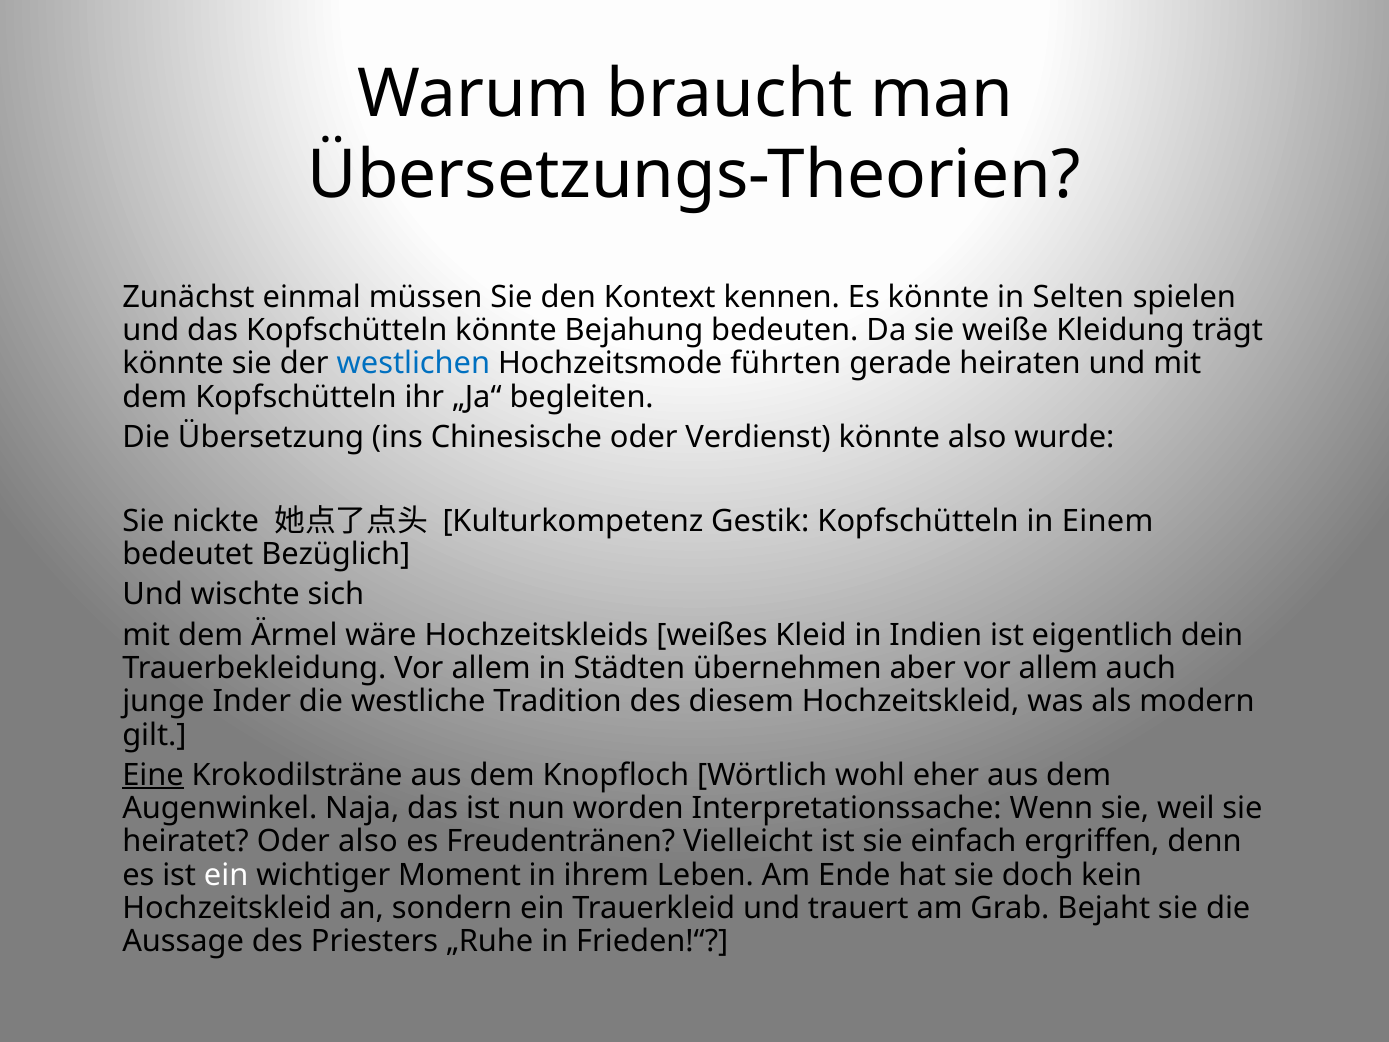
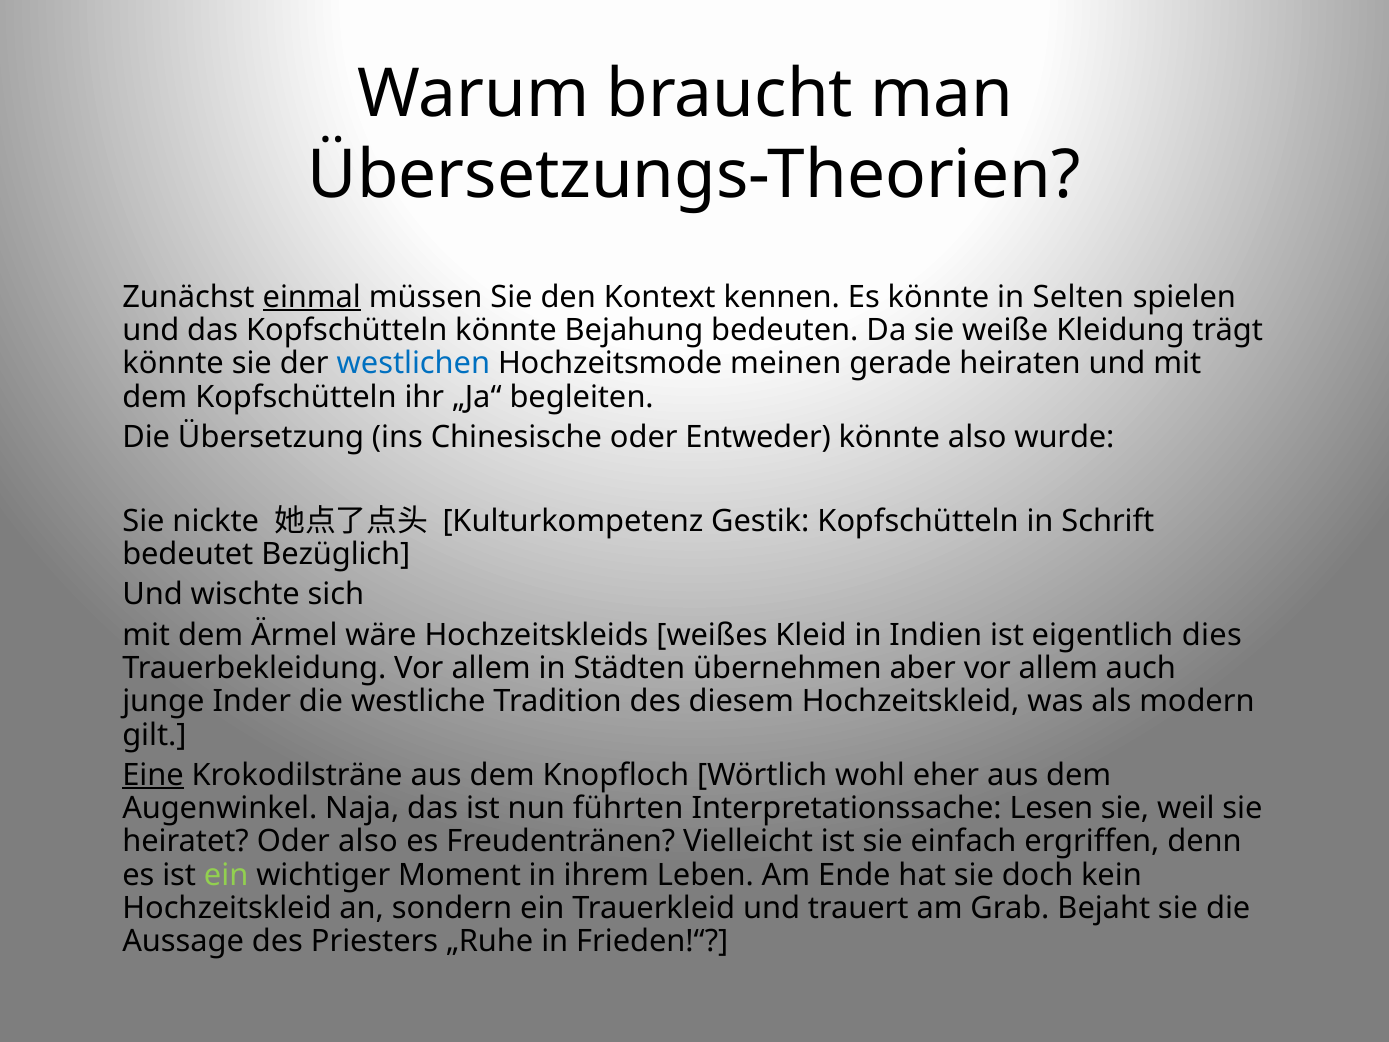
einmal underline: none -> present (312, 297)
führten: führten -> meinen (786, 363)
Verdienst: Verdienst -> Entweder (758, 437)
Einem: Einem -> Schrift (1108, 521)
dein: dein -> dies (1212, 635)
worden: worden -> führten (628, 808)
Wenn: Wenn -> Lesen (1051, 808)
ein colour: white -> light green (226, 875)
